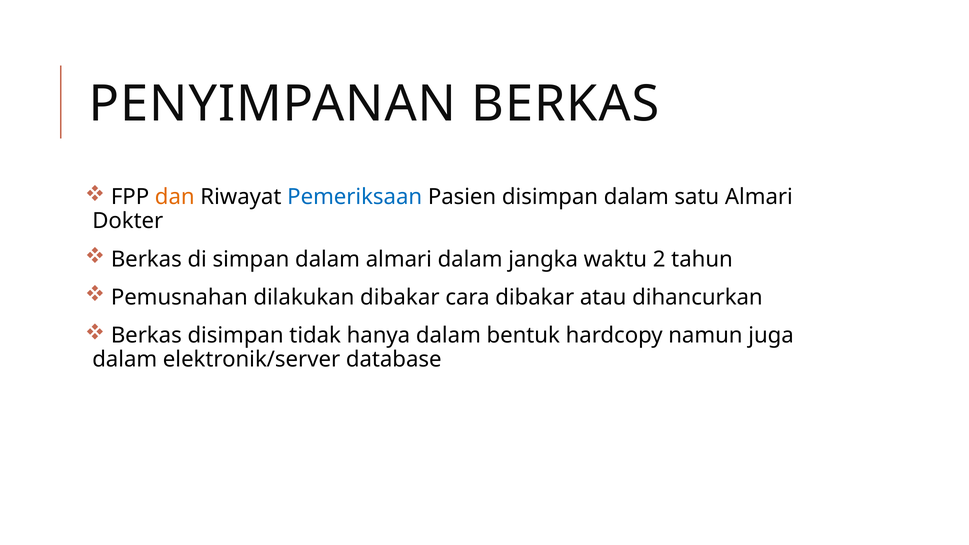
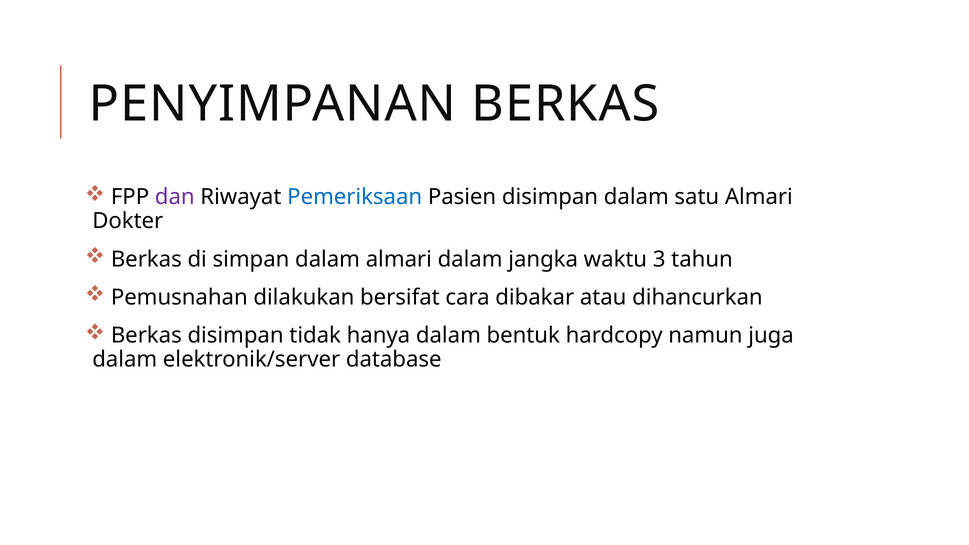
dan colour: orange -> purple (175, 197)
2: 2 -> 3 (659, 259)
dilakukan dibakar: dibakar -> bersifat (400, 297)
